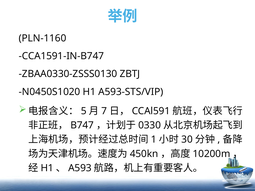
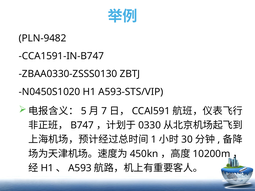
PLN-1160: PLN-1160 -> PLN-9482 (43, 38)
